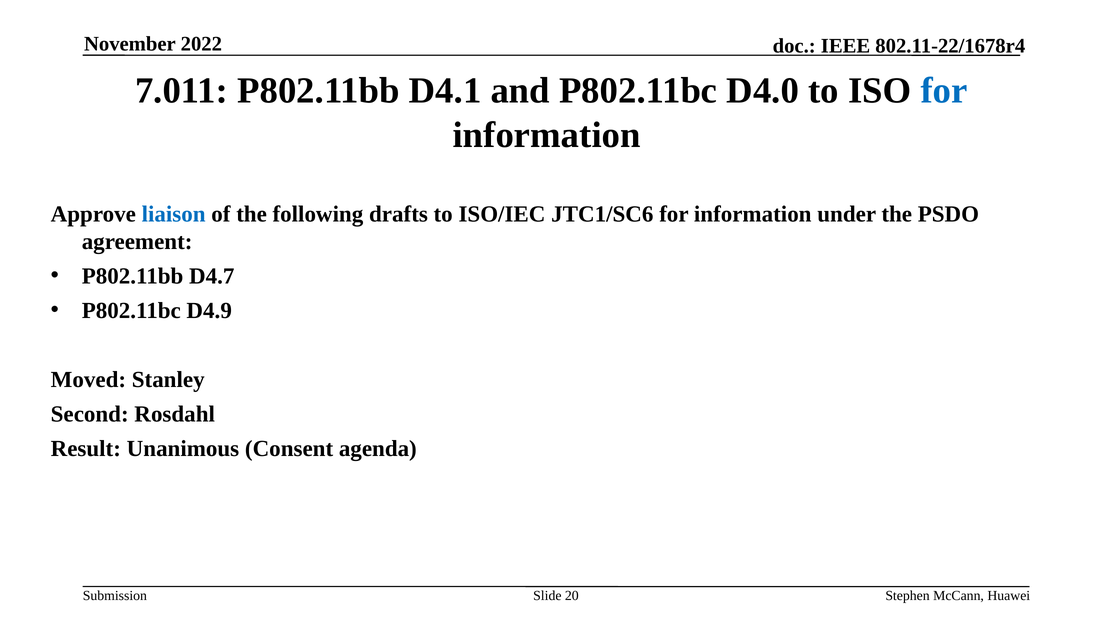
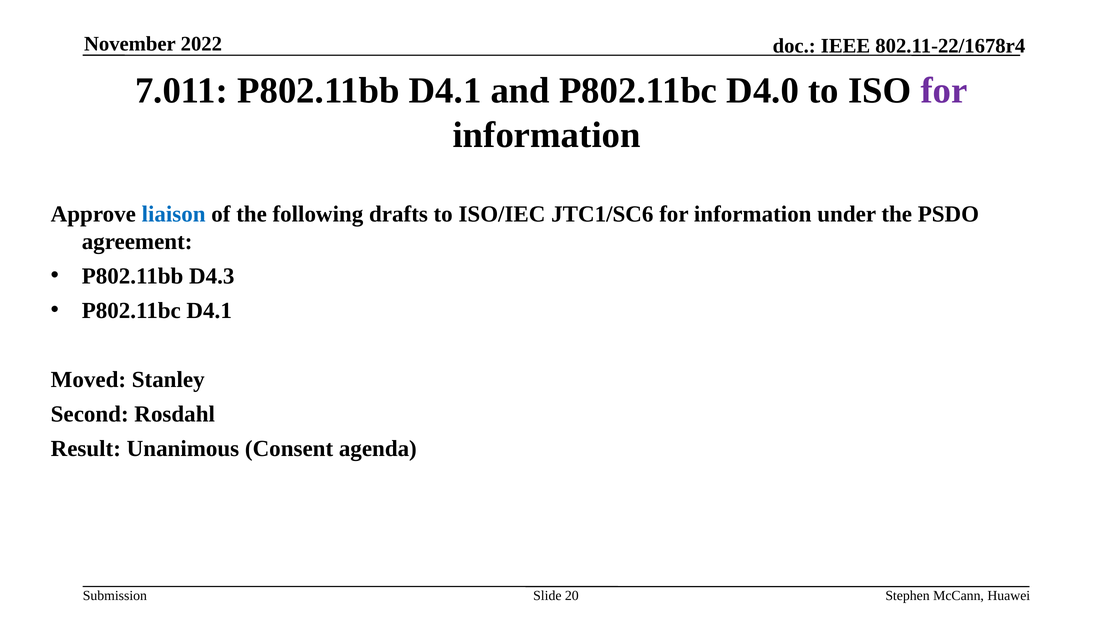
for colour: blue -> purple (944, 91)
D4.7: D4.7 -> D4.3 (212, 276)
P802.11bc D4.9: D4.9 -> D4.1 (209, 310)
